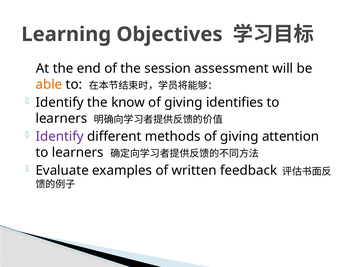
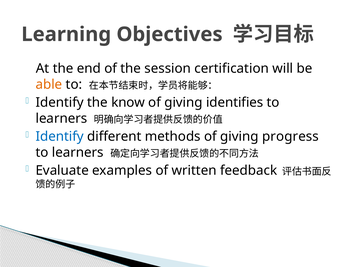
assessment: assessment -> certification (232, 68)
Identify colour: purple -> blue (60, 136)
attention: attention -> progress (290, 136)
